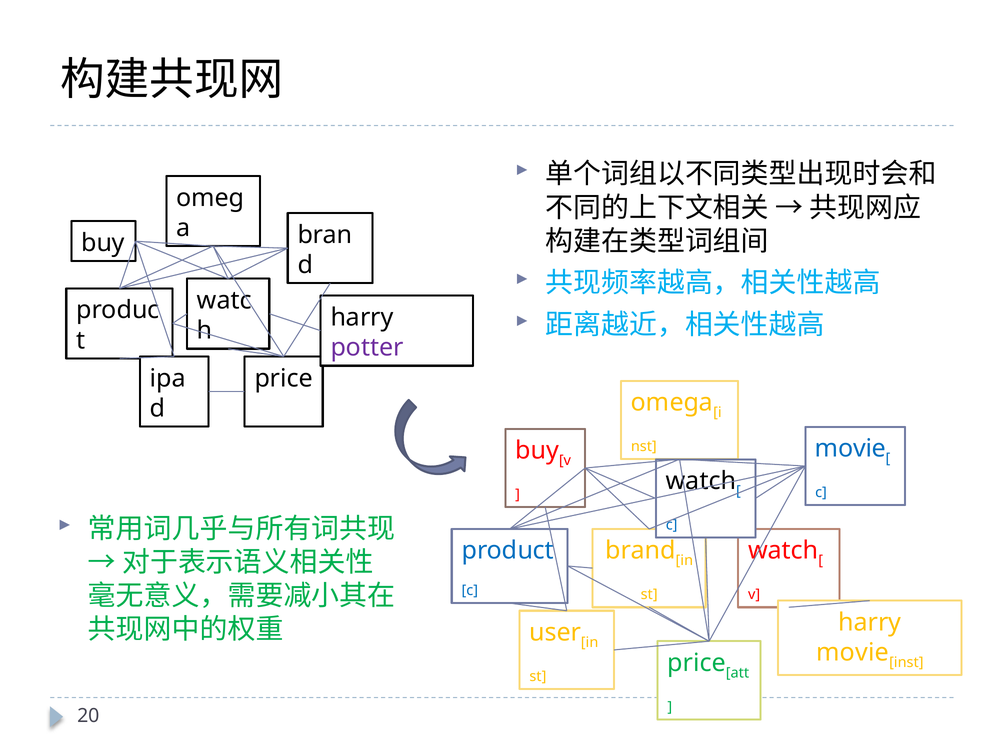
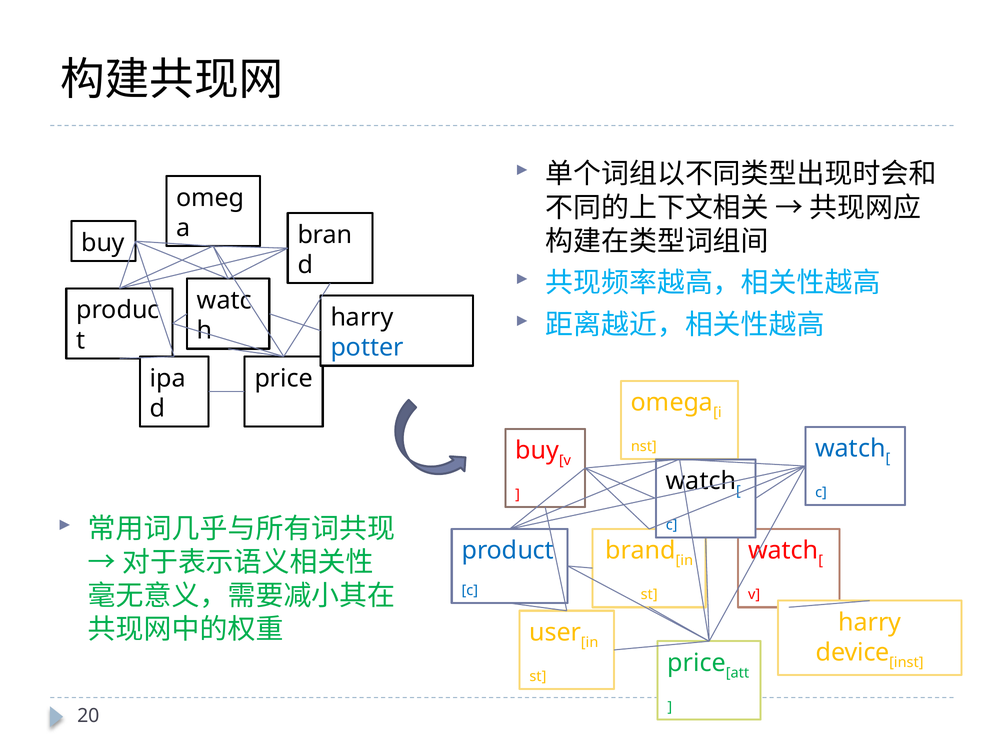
potter colour: purple -> blue (367, 348)
movie: movie -> watch (850, 449)
movie: movie -> device (853, 652)
